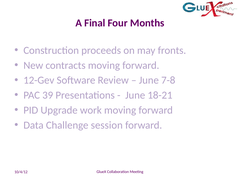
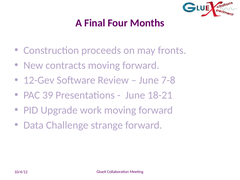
session: session -> strange (107, 125)
